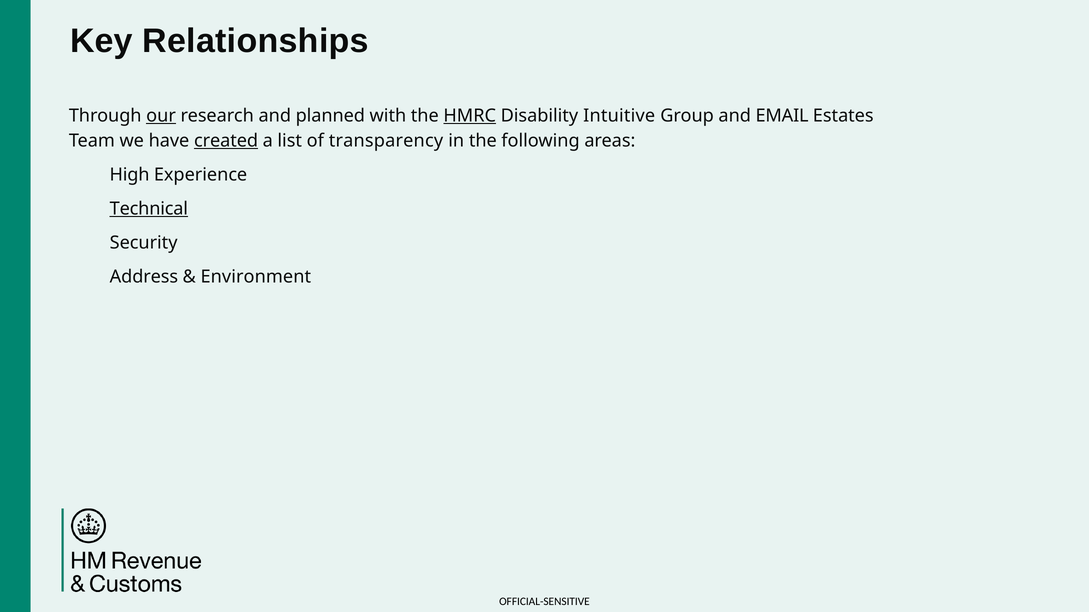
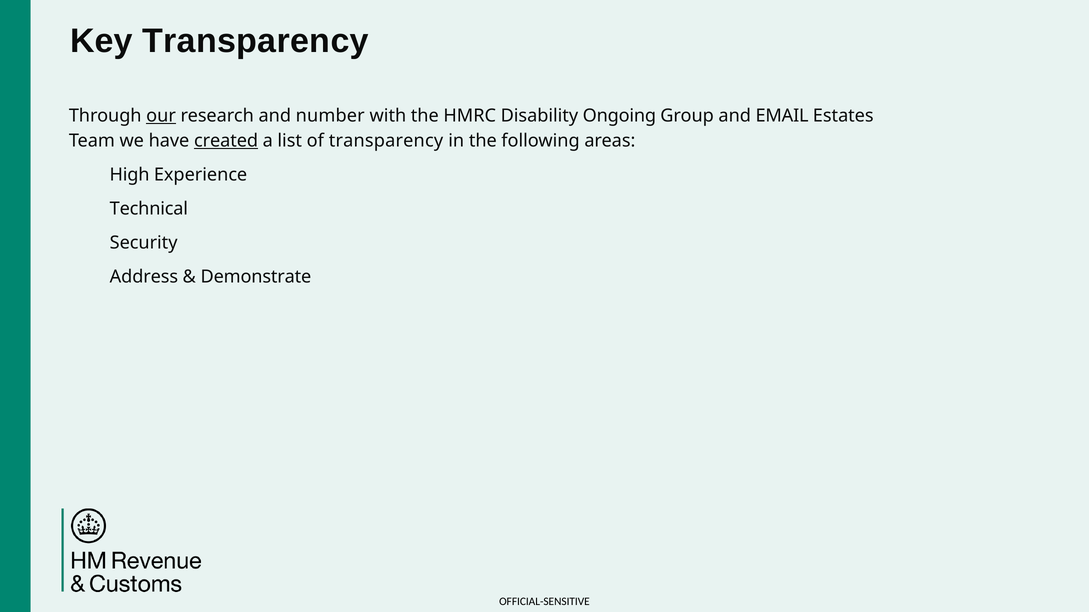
Key Relationships: Relationships -> Transparency (255, 41)
planned: planned -> number (330, 116)
HMRC underline: present -> none (470, 116)
Intuitive: Intuitive -> Ongoing (619, 116)
Technical underline: present -> none (149, 209)
Environment: Environment -> Demonstrate (256, 277)
